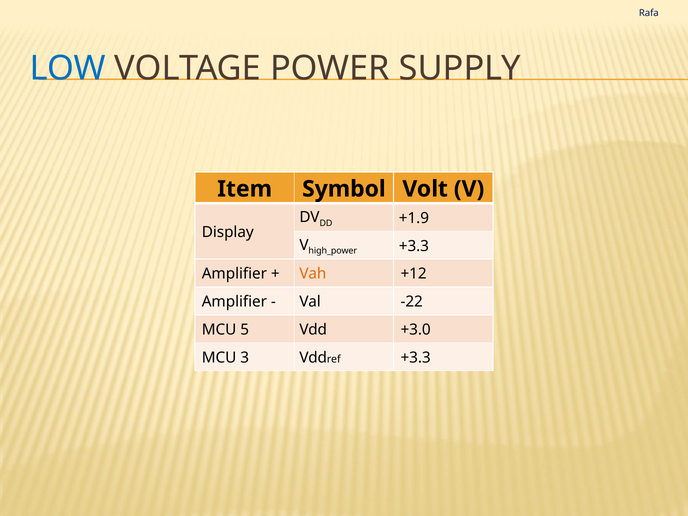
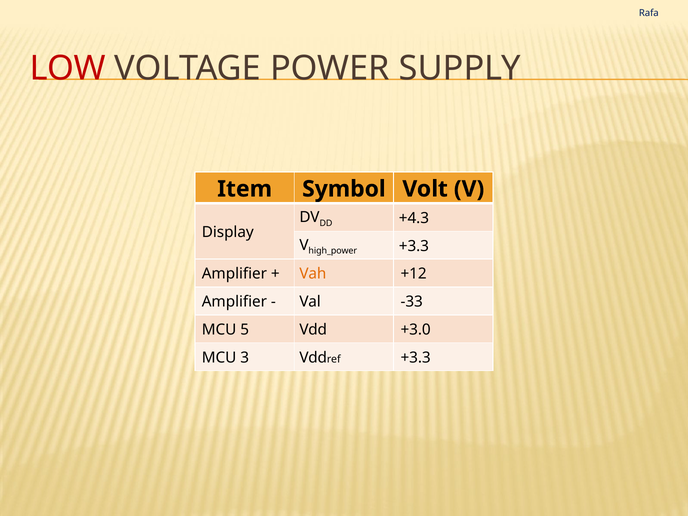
LOW colour: blue -> red (68, 68)
+1.9: +1.9 -> +4.3 (414, 218)
-22: -22 -> -33 (412, 302)
